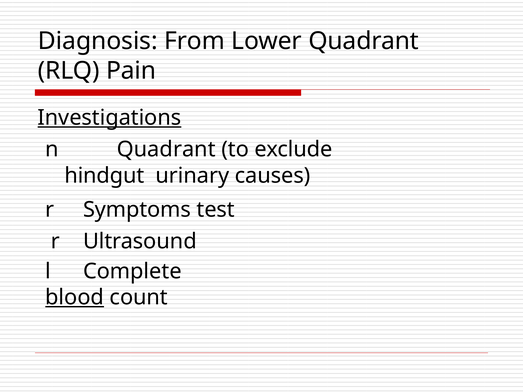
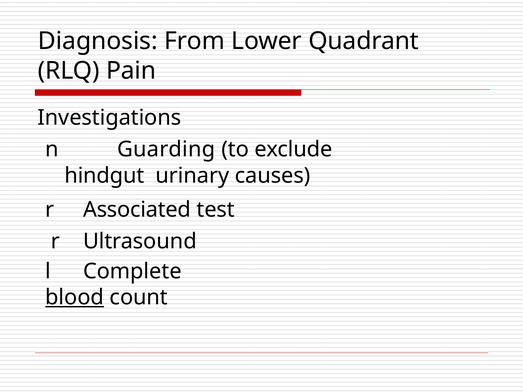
Investigations underline: present -> none (109, 118)
n Quadrant: Quadrant -> Guarding (166, 149)
Symptoms: Symptoms -> Associated (137, 210)
